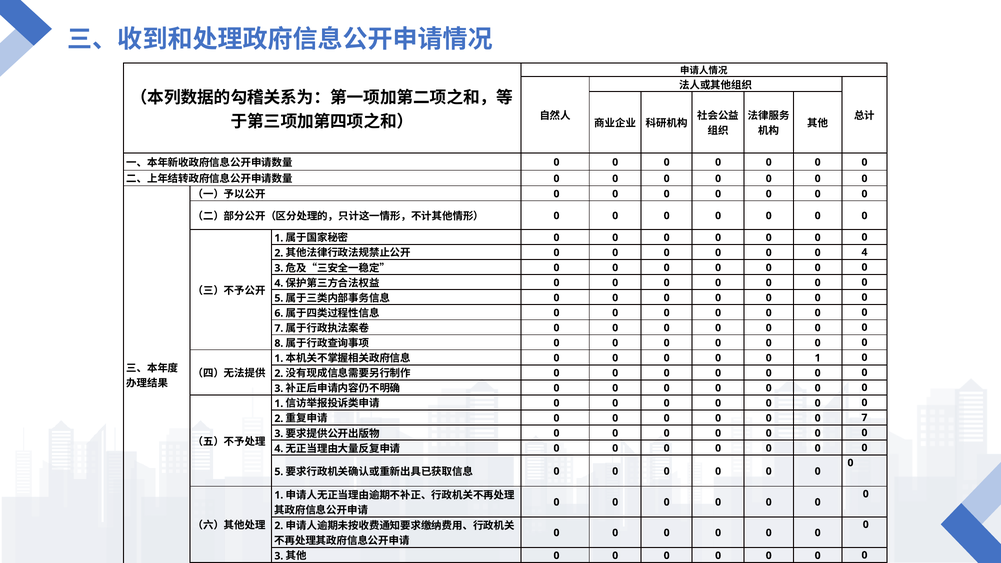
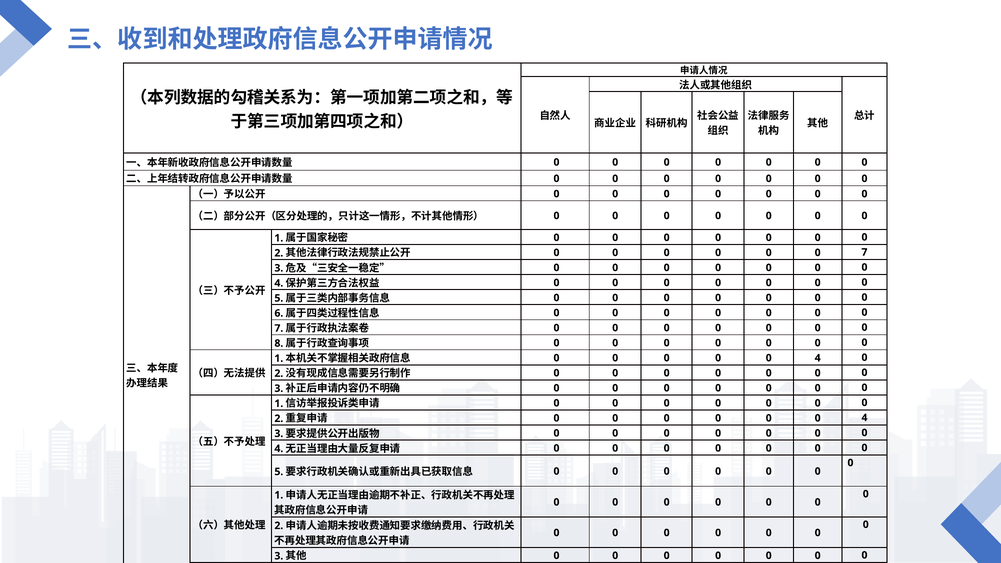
4: 4 -> 7 (864, 252)
1: 1 -> 4 (818, 358)
7: 7 -> 4 (864, 418)
